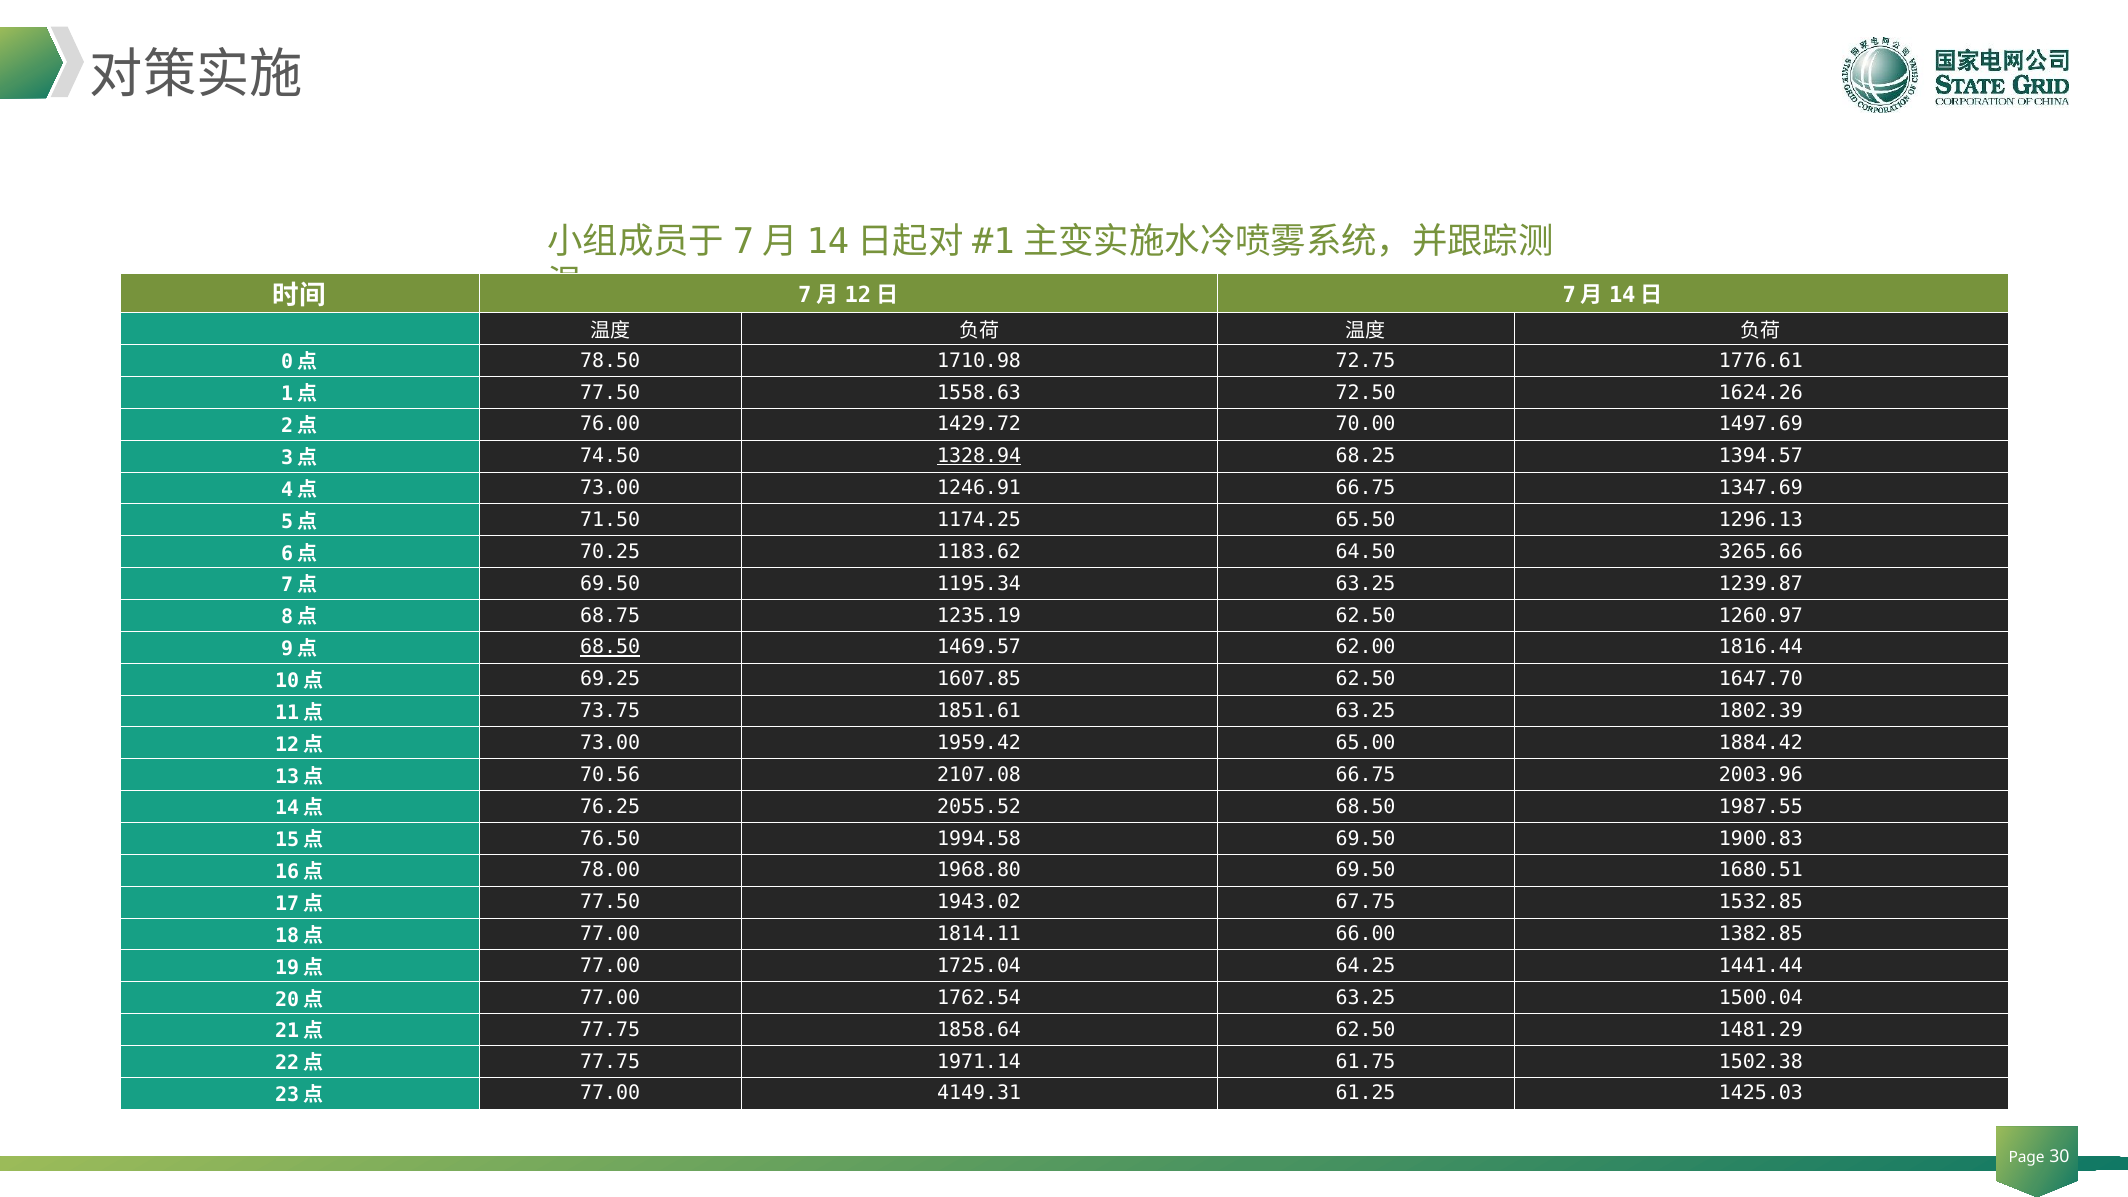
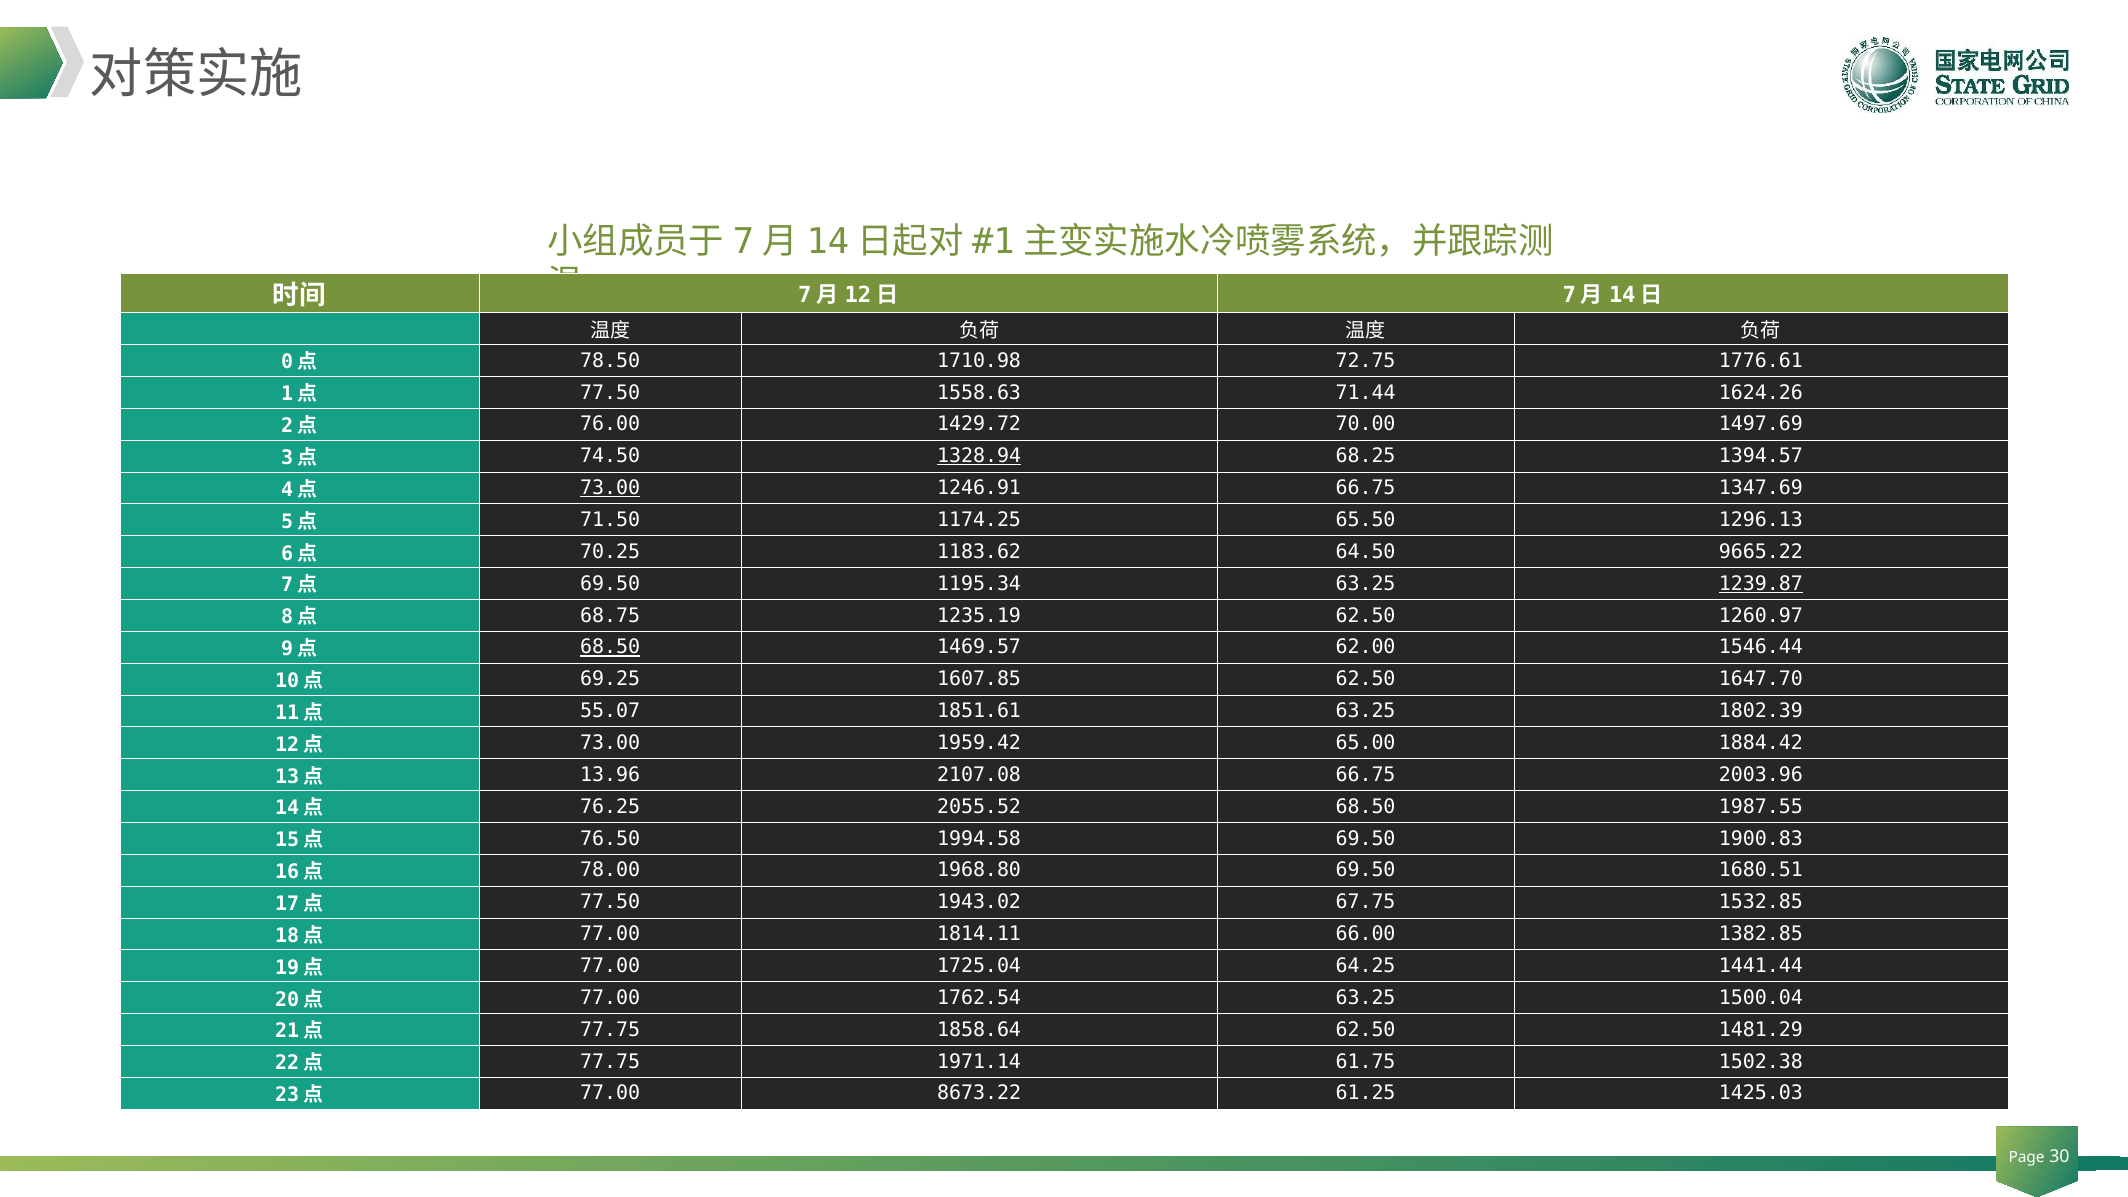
72.50: 72.50 -> 71.44 (1366, 392)
73.00 underline: none -> present (610, 488)
3265.66: 3265.66 -> 9665.22 (1761, 552)
1239.87 underline: none -> present (1761, 584)
1816.44: 1816.44 -> 1546.44 (1761, 647)
73.75: 73.75 -> 55.07 (610, 711)
70.56: 70.56 -> 13.96 (610, 775)
4149.31: 4149.31 -> 8673.22 (979, 1093)
